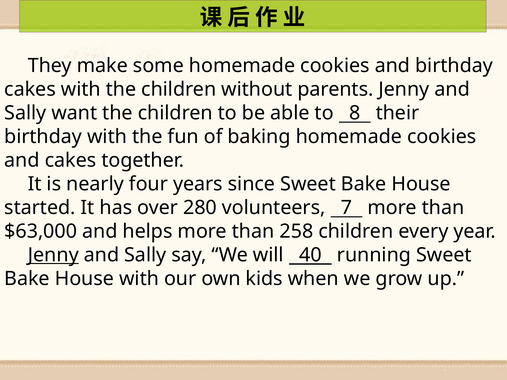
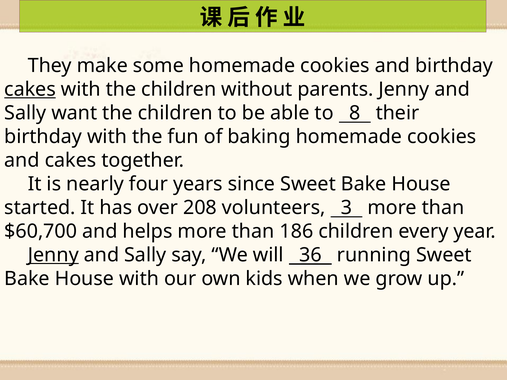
cakes underline: none -> present (30, 89)
280: 280 -> 208 (200, 208)
7: 7 -> 3 (347, 208)
$63,000: $63,000 -> $60,700 (41, 231)
258: 258 -> 186 (296, 231)
40: 40 -> 36 (310, 255)
